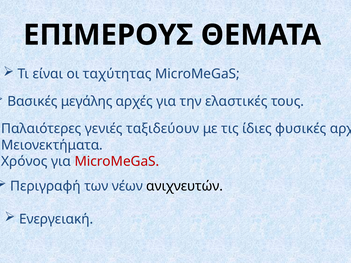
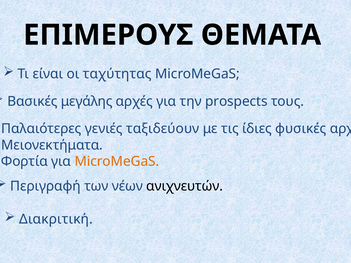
ελαστικές: ελαστικές -> prospects (236, 101)
Χρόνος: Χρόνος -> Φορτία (24, 162)
MicroMeGaS colour: red -> orange (117, 162)
Ενεργειακή: Ενεργειακή -> Διακριτική (56, 219)
